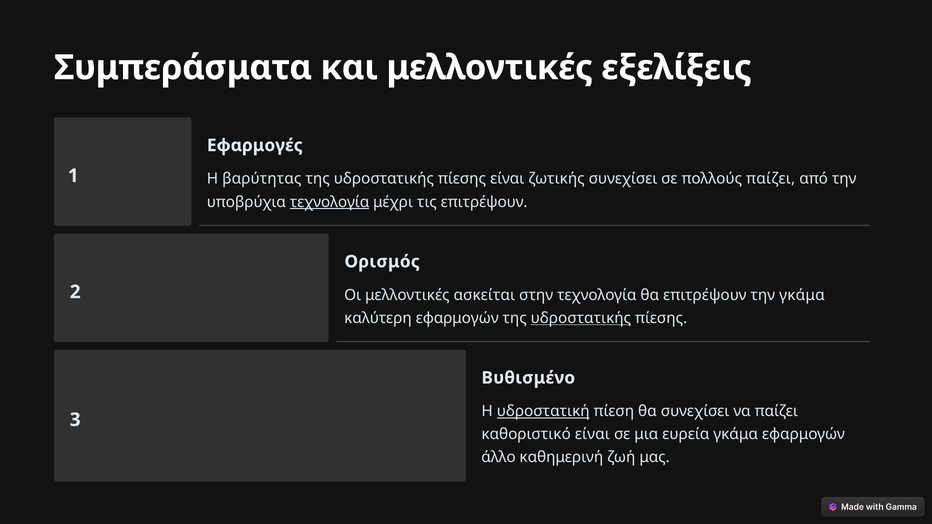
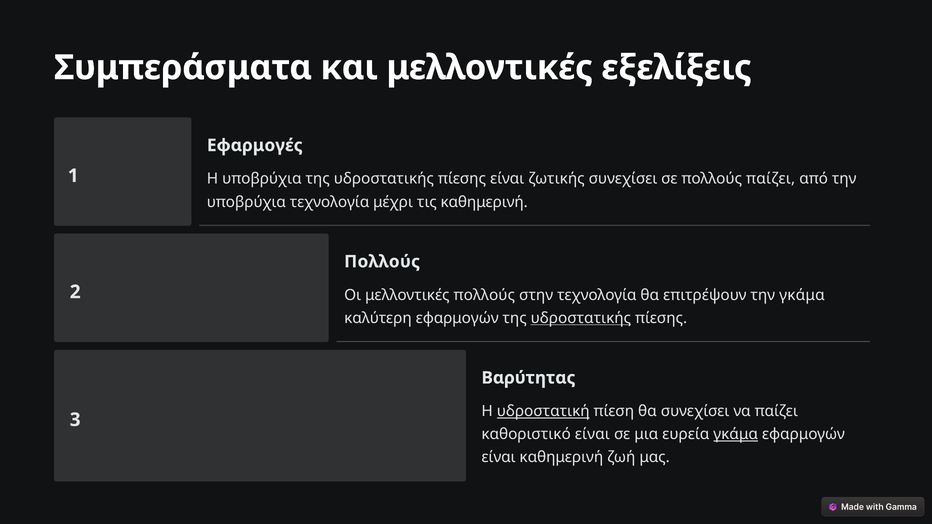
Η βαρύτητας: βαρύτητας -> υποβρύχια (262, 179)
τεχνολογία underline: present -> none (330, 202)
τις επιτρέψουν: επιτρέψουν -> καθημερινή (484, 202)
Ορισμός: Ορισμός -> Πολλούς (382, 262)
μελλοντικές ασκείται: ασκείται -> πολλούς (484, 295)
Βυθισμένο: Βυθισμένο -> Βαρύτητας (528, 378)
γκάμα underline: none -> present (736, 435)
άλλο: άλλο -> είναι (499, 458)
